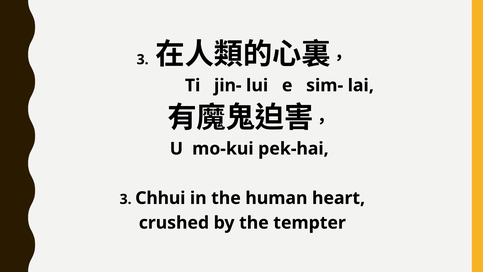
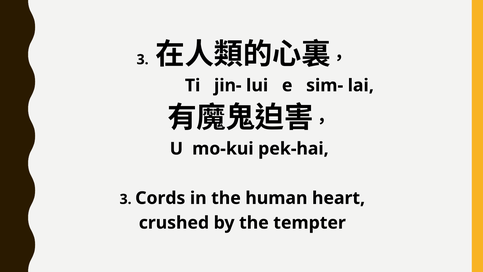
Chhui: Chhui -> Cords (160, 198)
